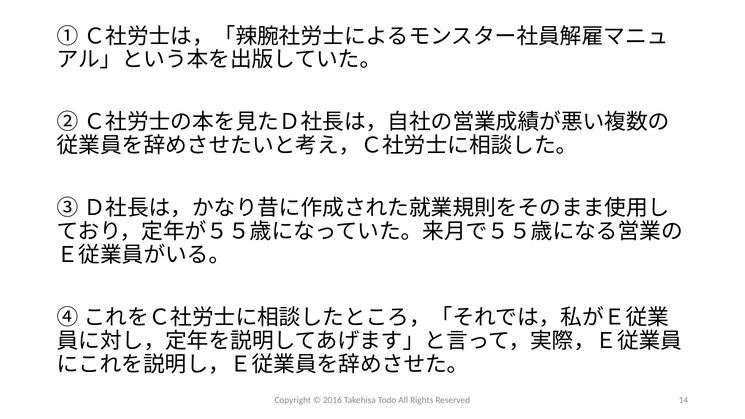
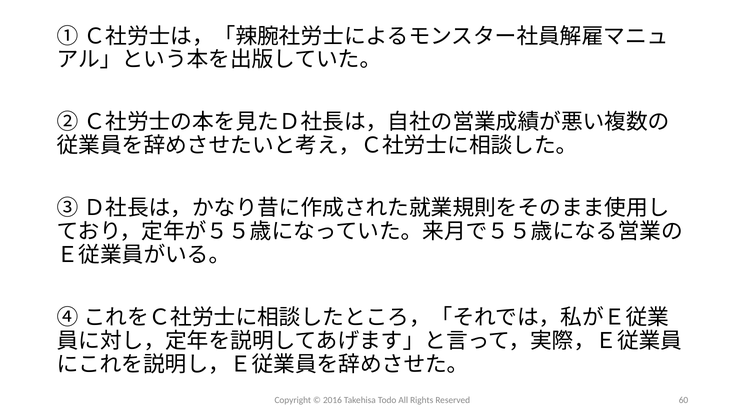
14: 14 -> 60 (683, 400)
